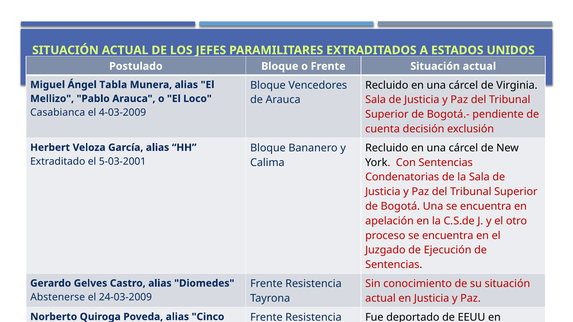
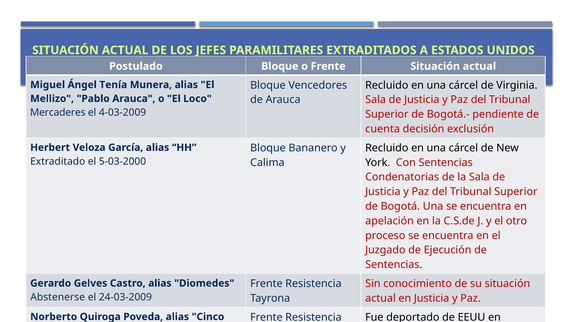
Tabla: Tabla -> Tenía (113, 85)
Casabianca: Casabianca -> Mercaderes (58, 113)
5-03-2001: 5-03-2001 -> 5-03-2000 (122, 162)
